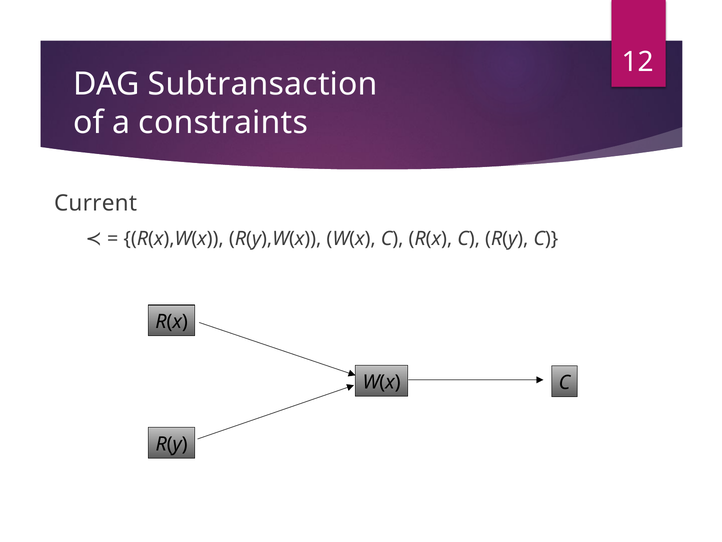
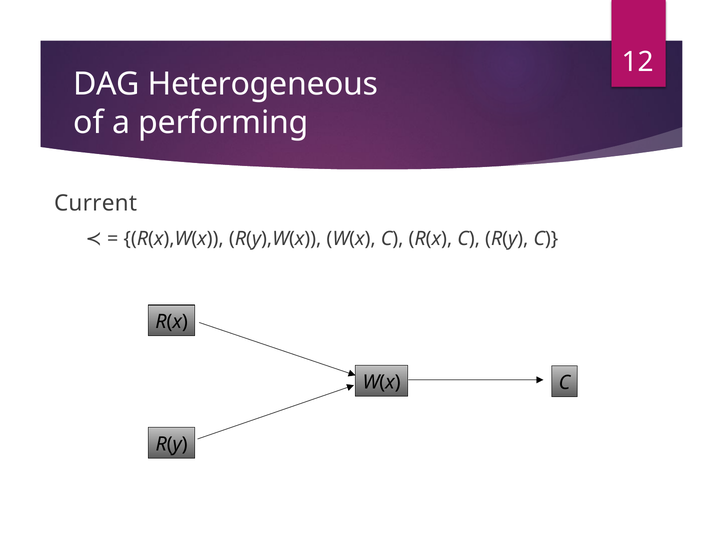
Subtransaction: Subtransaction -> Heterogeneous (263, 84)
constraints: constraints -> performing (223, 123)
